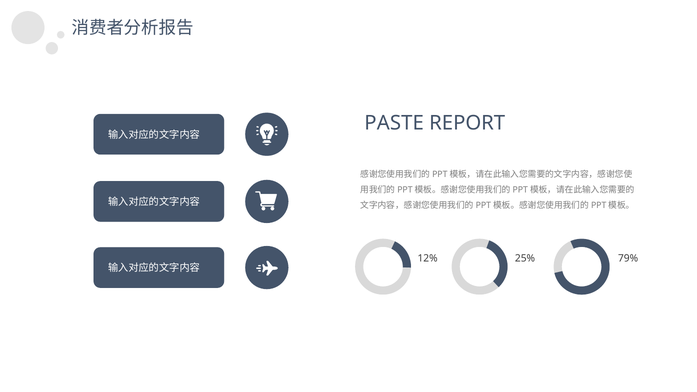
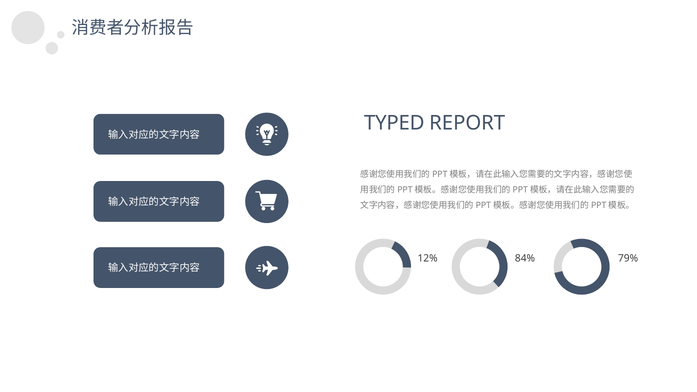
PASTE: PASTE -> TYPED (394, 123)
25%: 25% -> 84% (525, 259)
